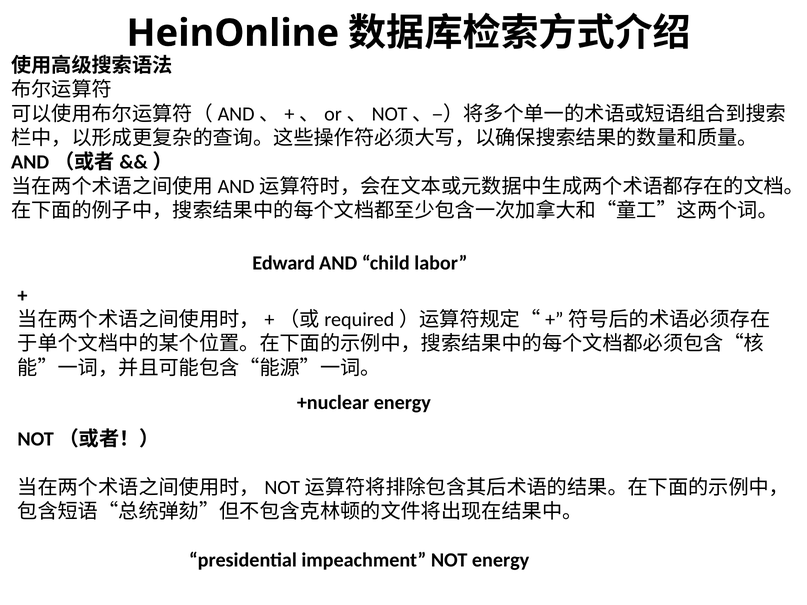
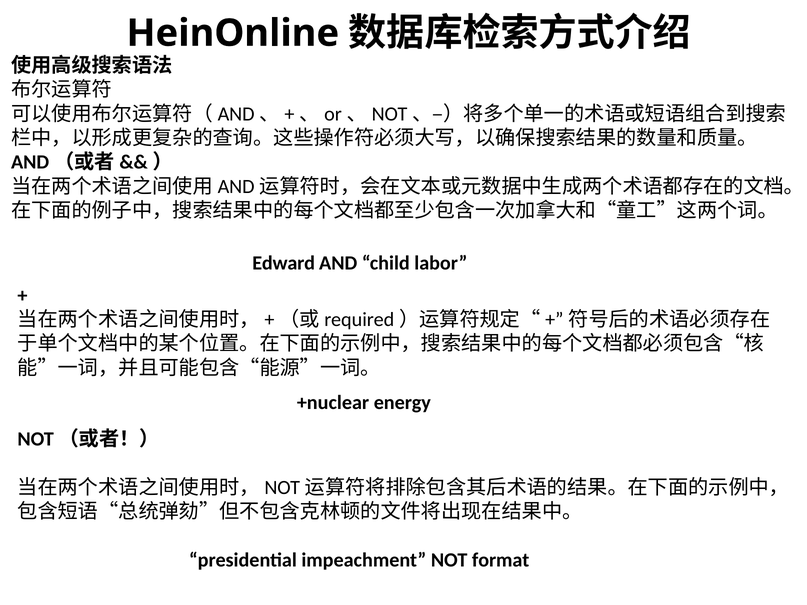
NOT energy: energy -> format (501, 560)
